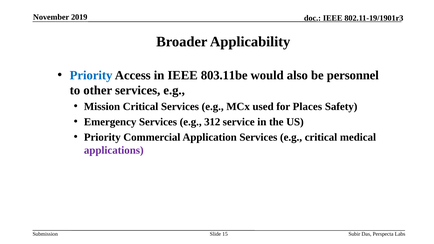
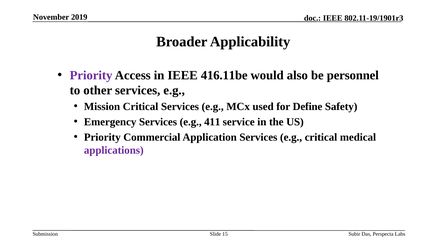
Priority colour: blue -> purple (91, 75)
803.11be: 803.11be -> 416.11be (224, 75)
Places: Places -> Define (308, 107)
312: 312 -> 411 (212, 122)
